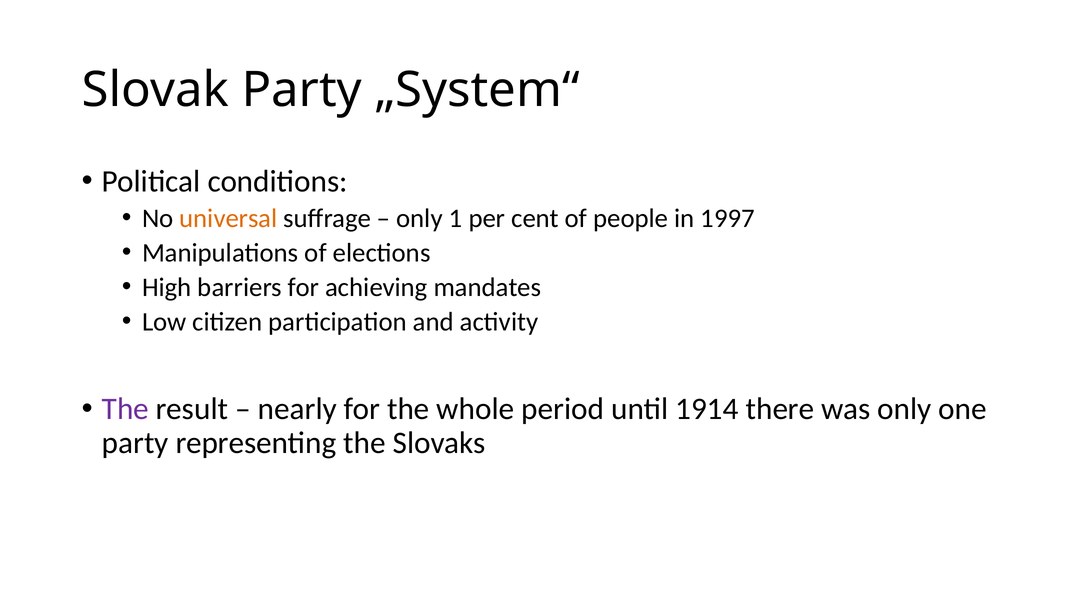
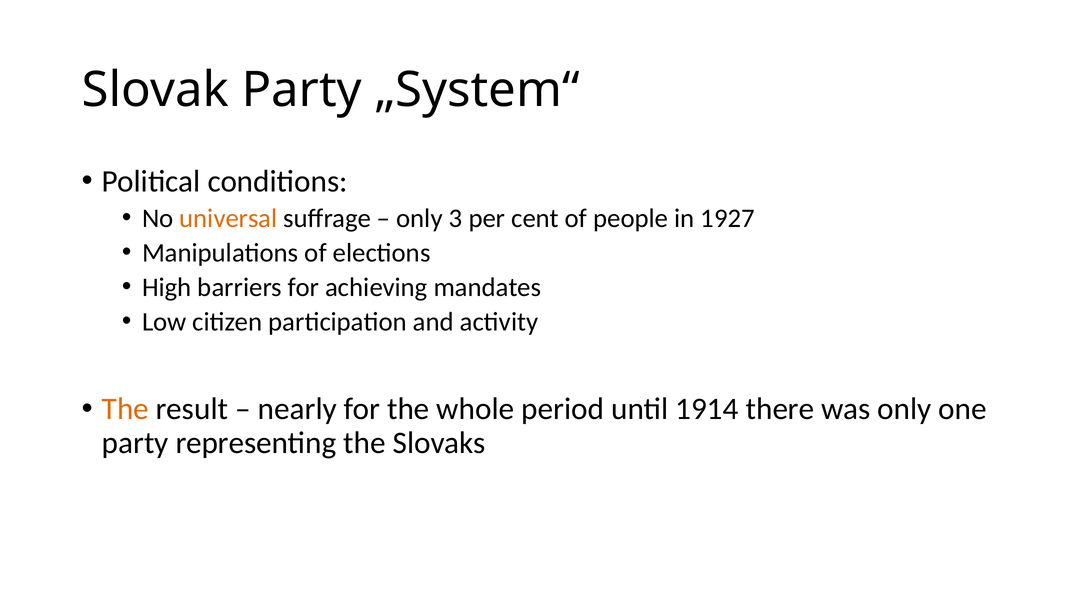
1: 1 -> 3 (455, 218)
1997: 1997 -> 1927 (728, 218)
The colour: purple -> orange (125, 409)
